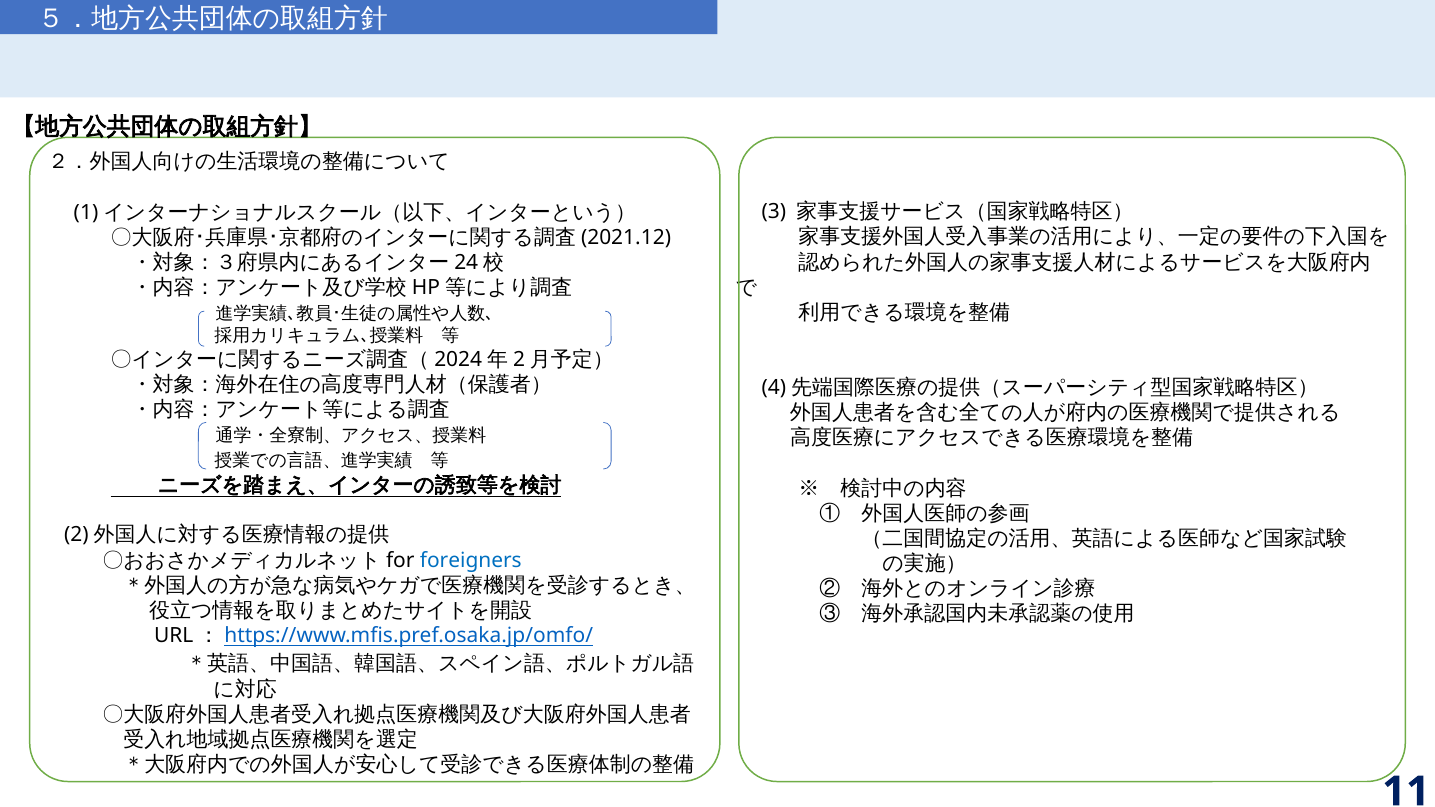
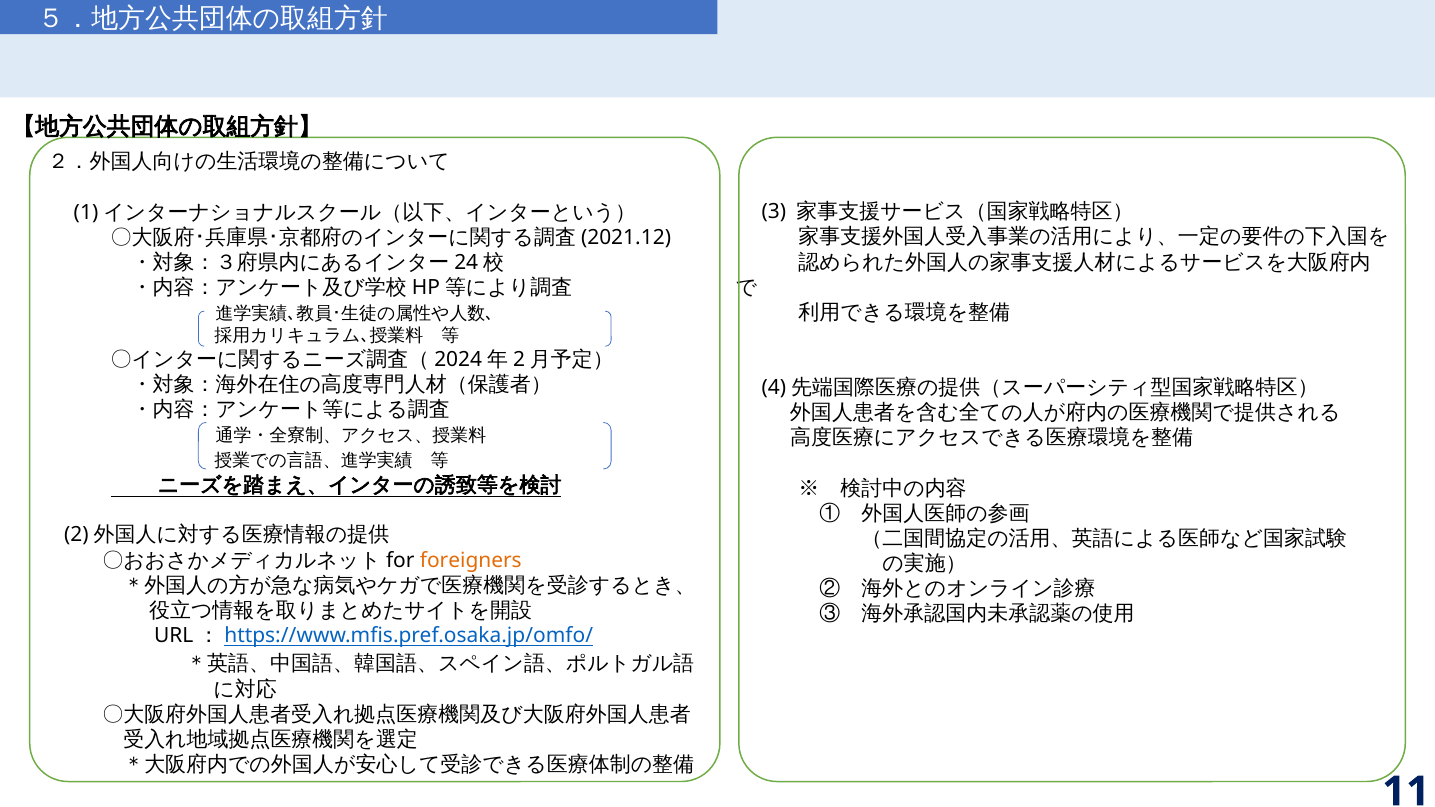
foreigners colour: blue -> orange (471, 560)
